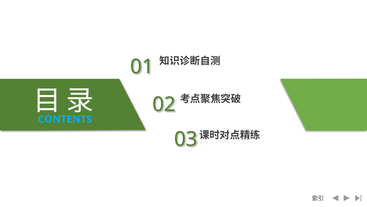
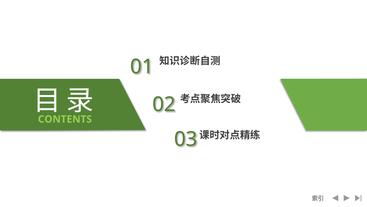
CONTENTS colour: light blue -> light green (65, 119)
